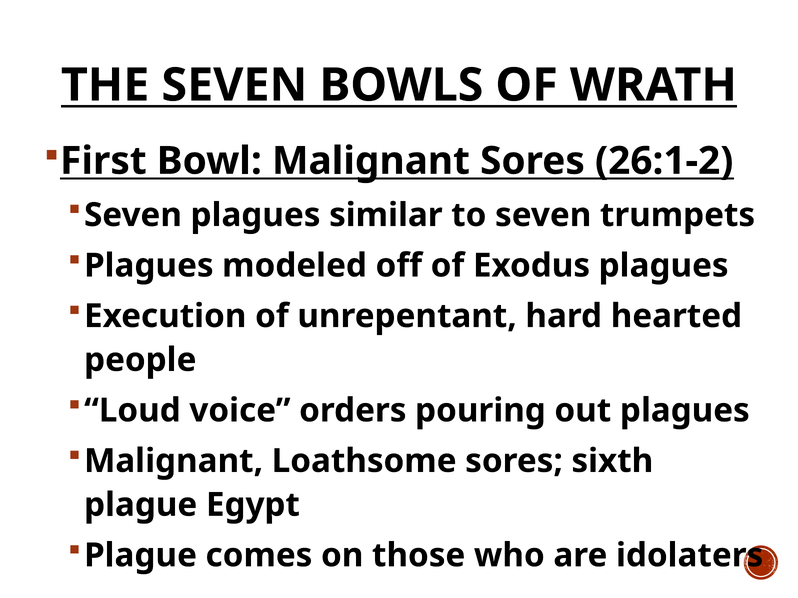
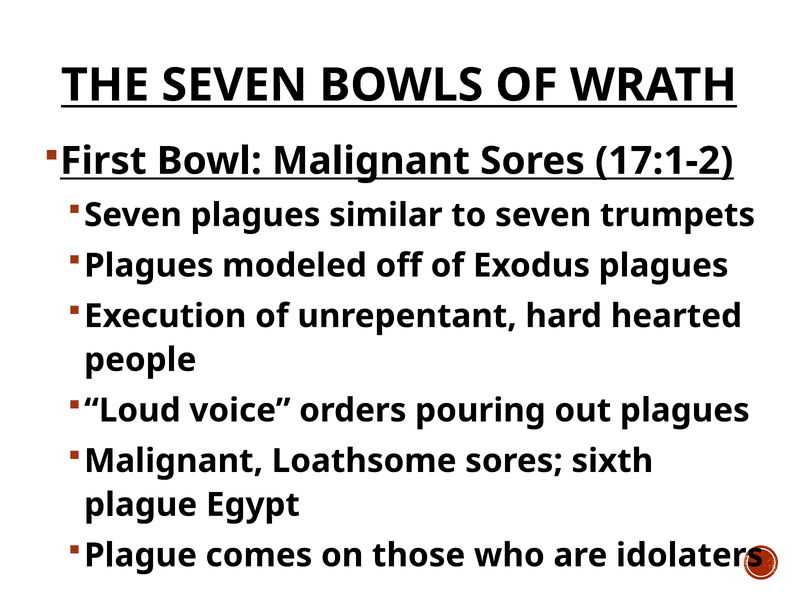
26:1-2: 26:1-2 -> 17:1-2 (664, 161)
